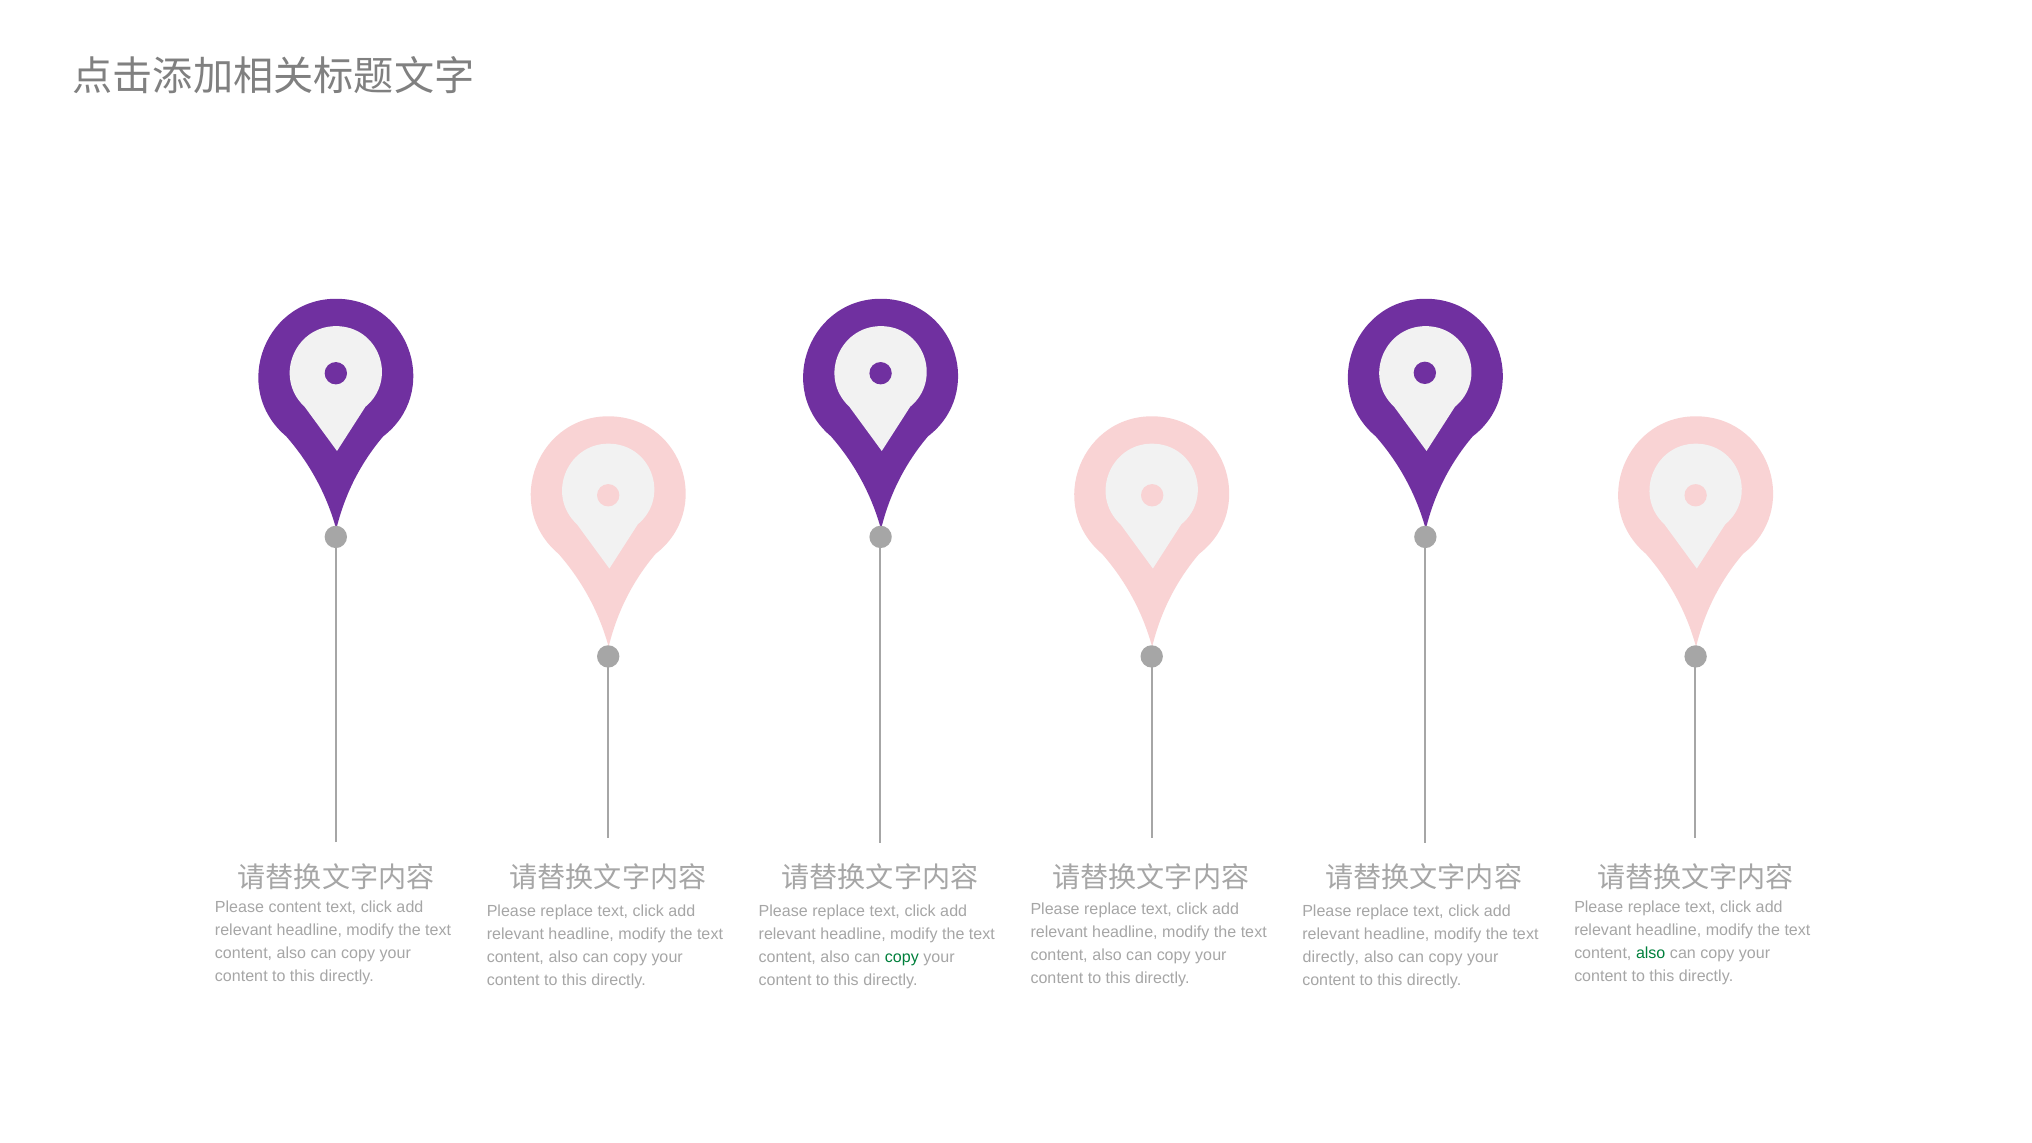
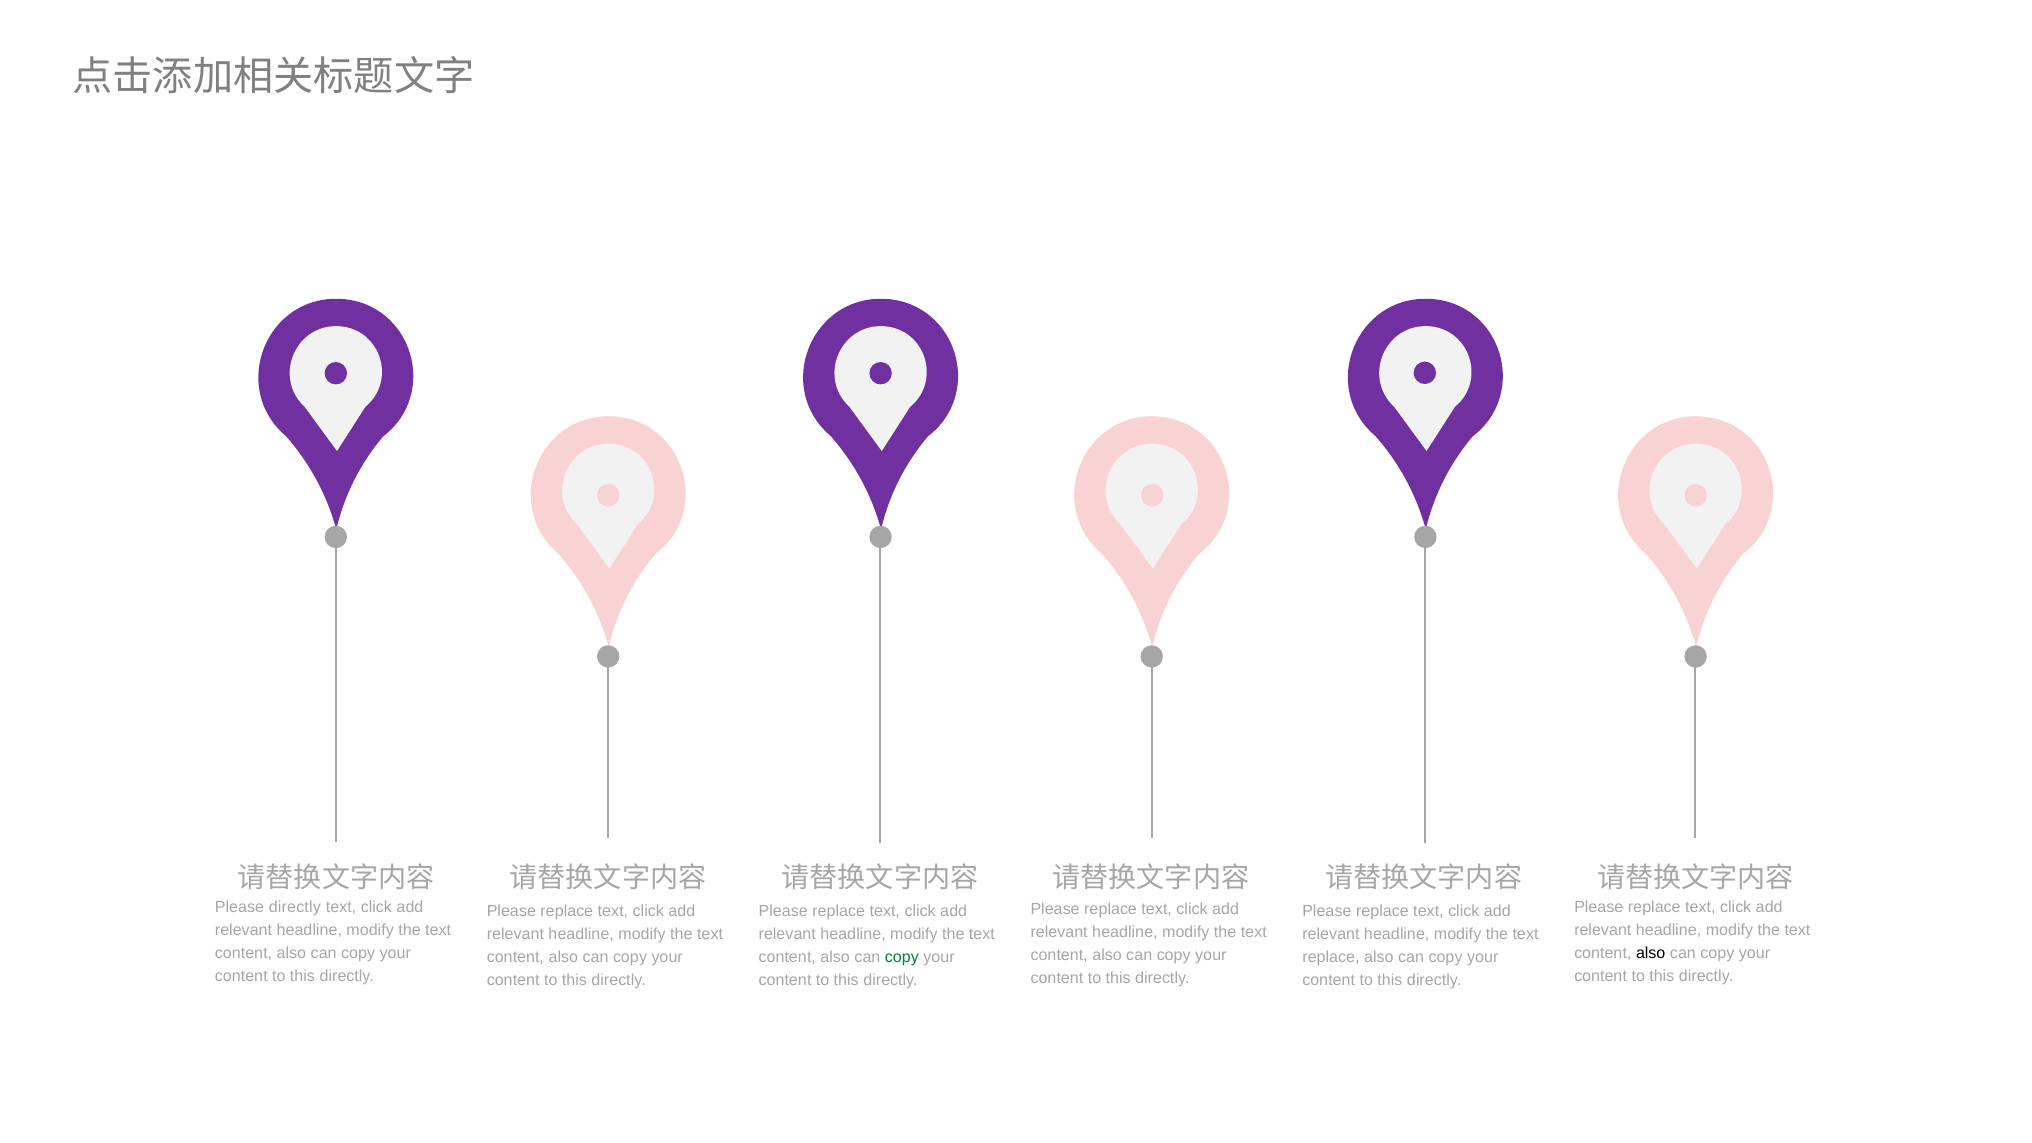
Please content: content -> directly (295, 907)
also colour: green -> black (1651, 953)
directly: directly -> replace (1331, 958)
